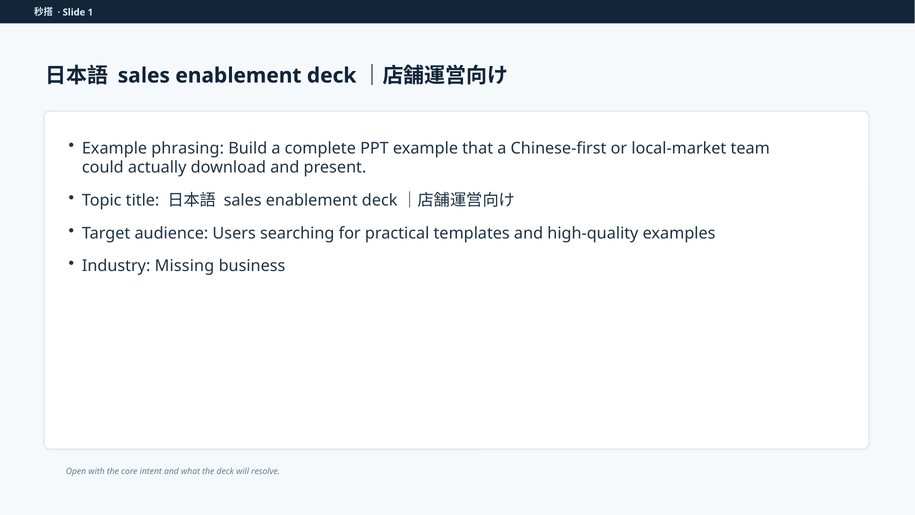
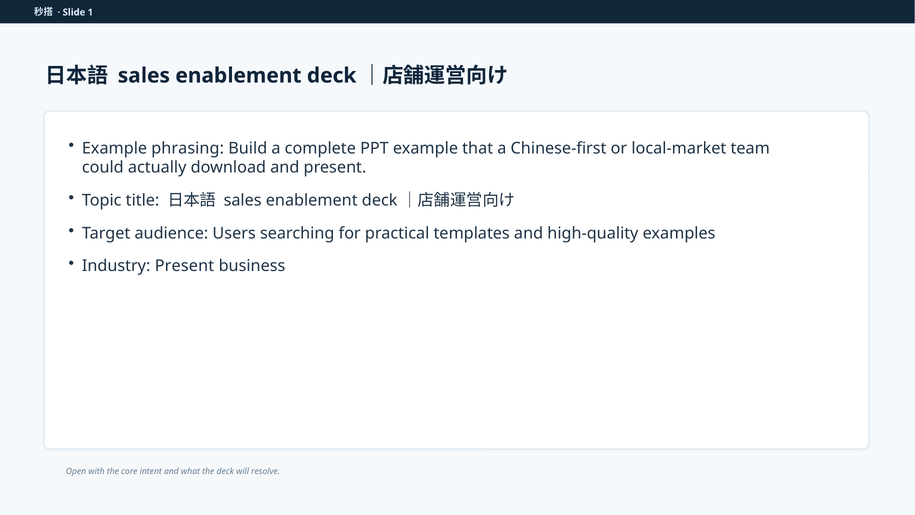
Industry Missing: Missing -> Present (184, 266)
